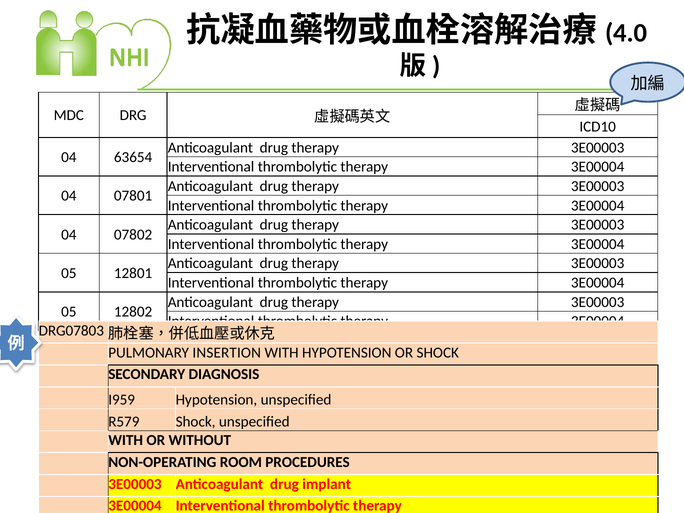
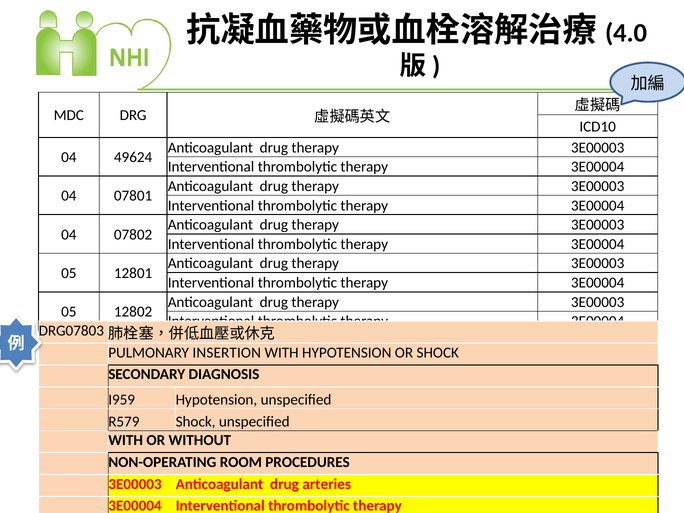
63654: 63654 -> 49624 (133, 157)
implant: implant -> arteries (327, 484)
